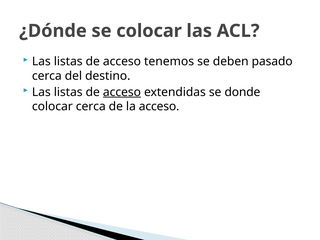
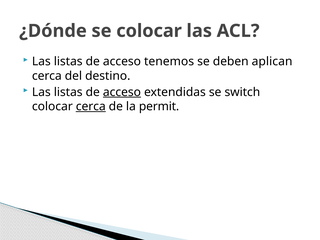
pasado: pasado -> aplican (272, 61)
donde: donde -> switch (242, 92)
cerca underline: none -> present (91, 106)
la acceso: acceso -> permit (159, 106)
